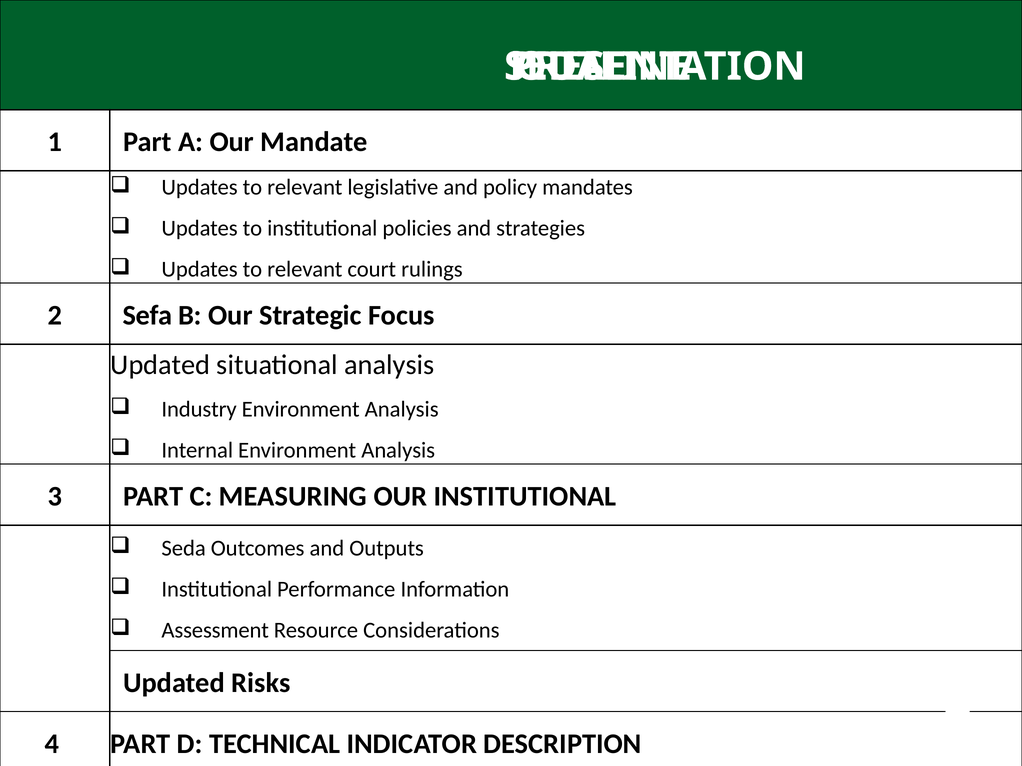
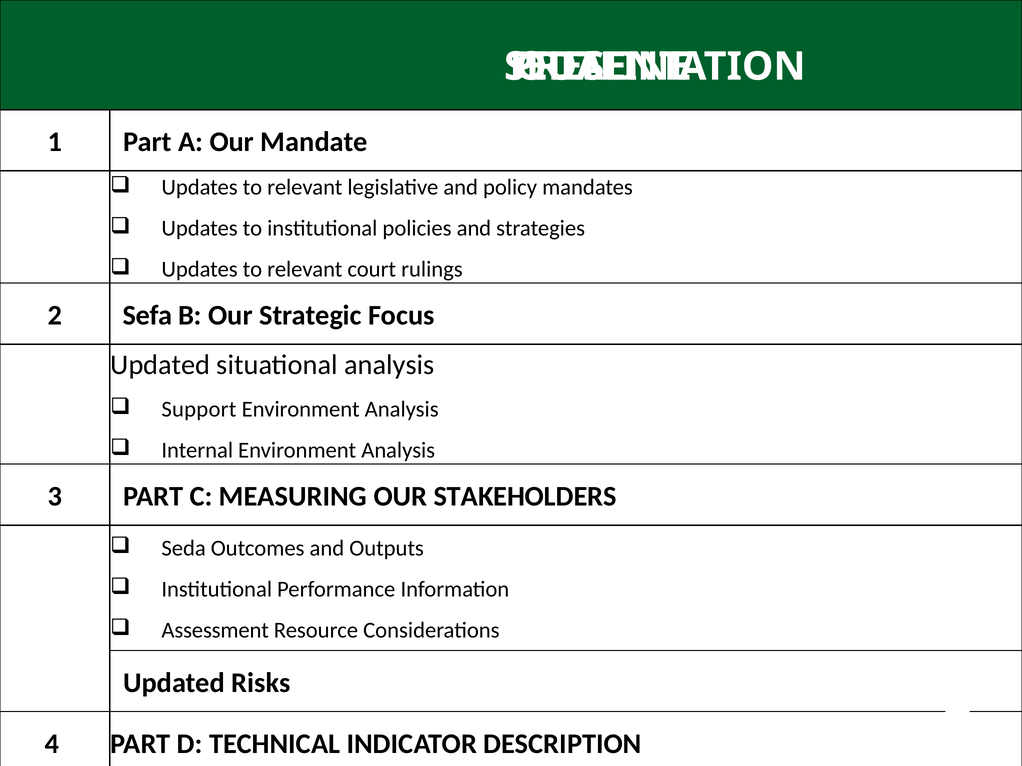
Industry: Industry -> Support (199, 410)
OUR INSTITUTIONAL: INSTITUTIONAL -> STAKEHOLDERS (525, 497)
